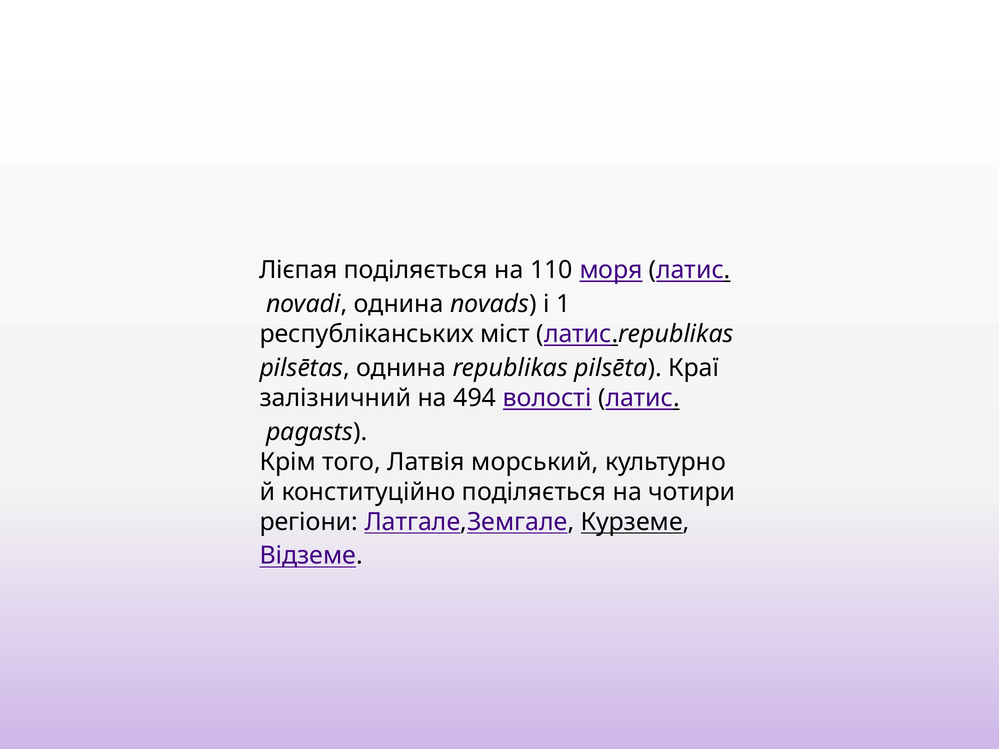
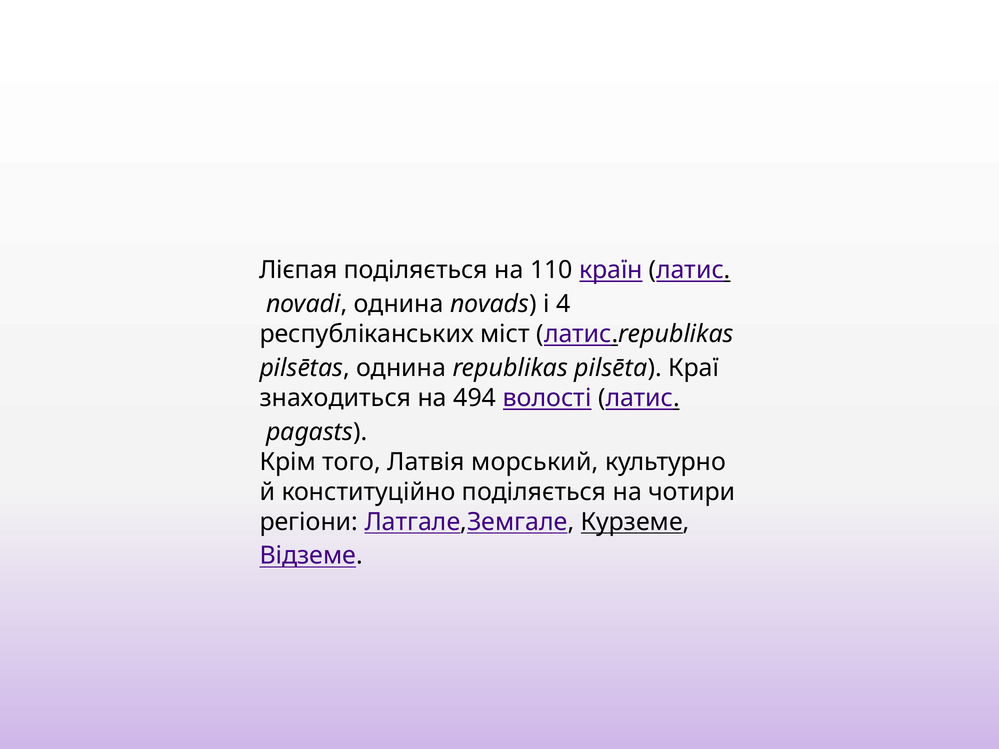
моря: моря -> країн (611, 270)
1: 1 -> 4 (563, 304)
залізничний: залізничний -> знаходиться (335, 398)
